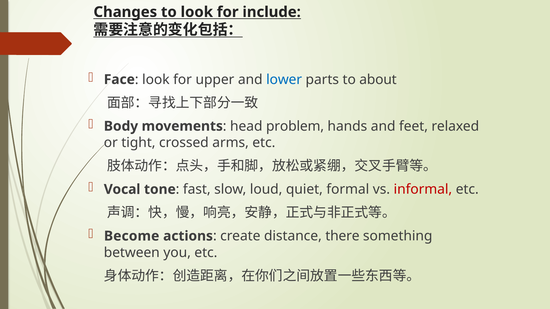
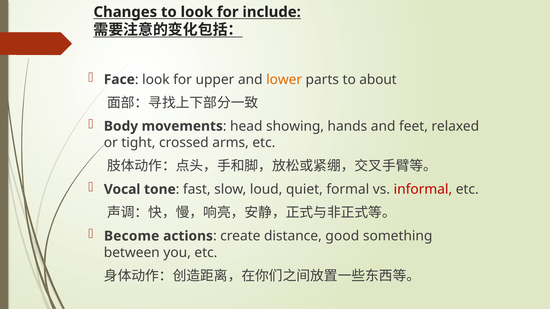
lower colour: blue -> orange (284, 80)
problem: problem -> showing (295, 126)
there: there -> good (342, 236)
